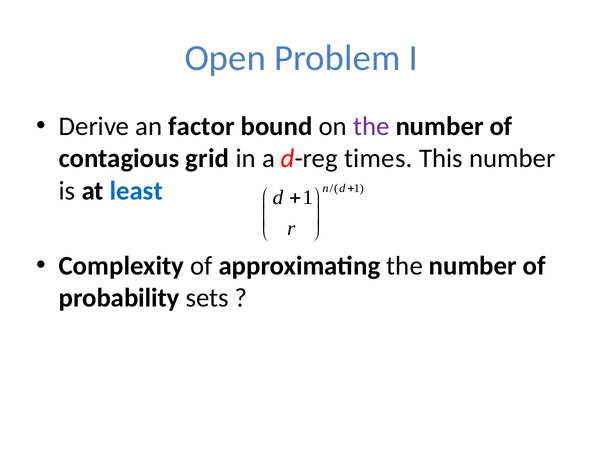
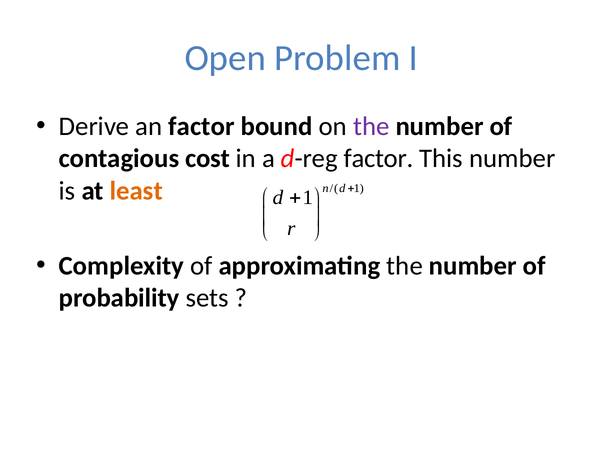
grid: grid -> cost (208, 159)
d-reg times: times -> factor (379, 159)
least colour: blue -> orange (136, 191)
